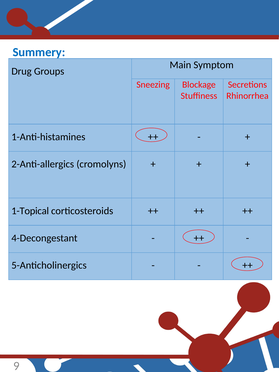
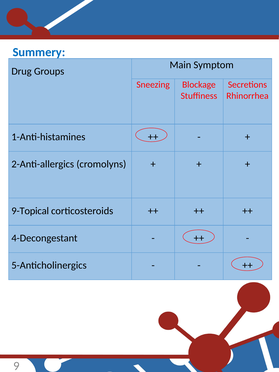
1-Topical: 1-Topical -> 9-Topical (30, 211)
